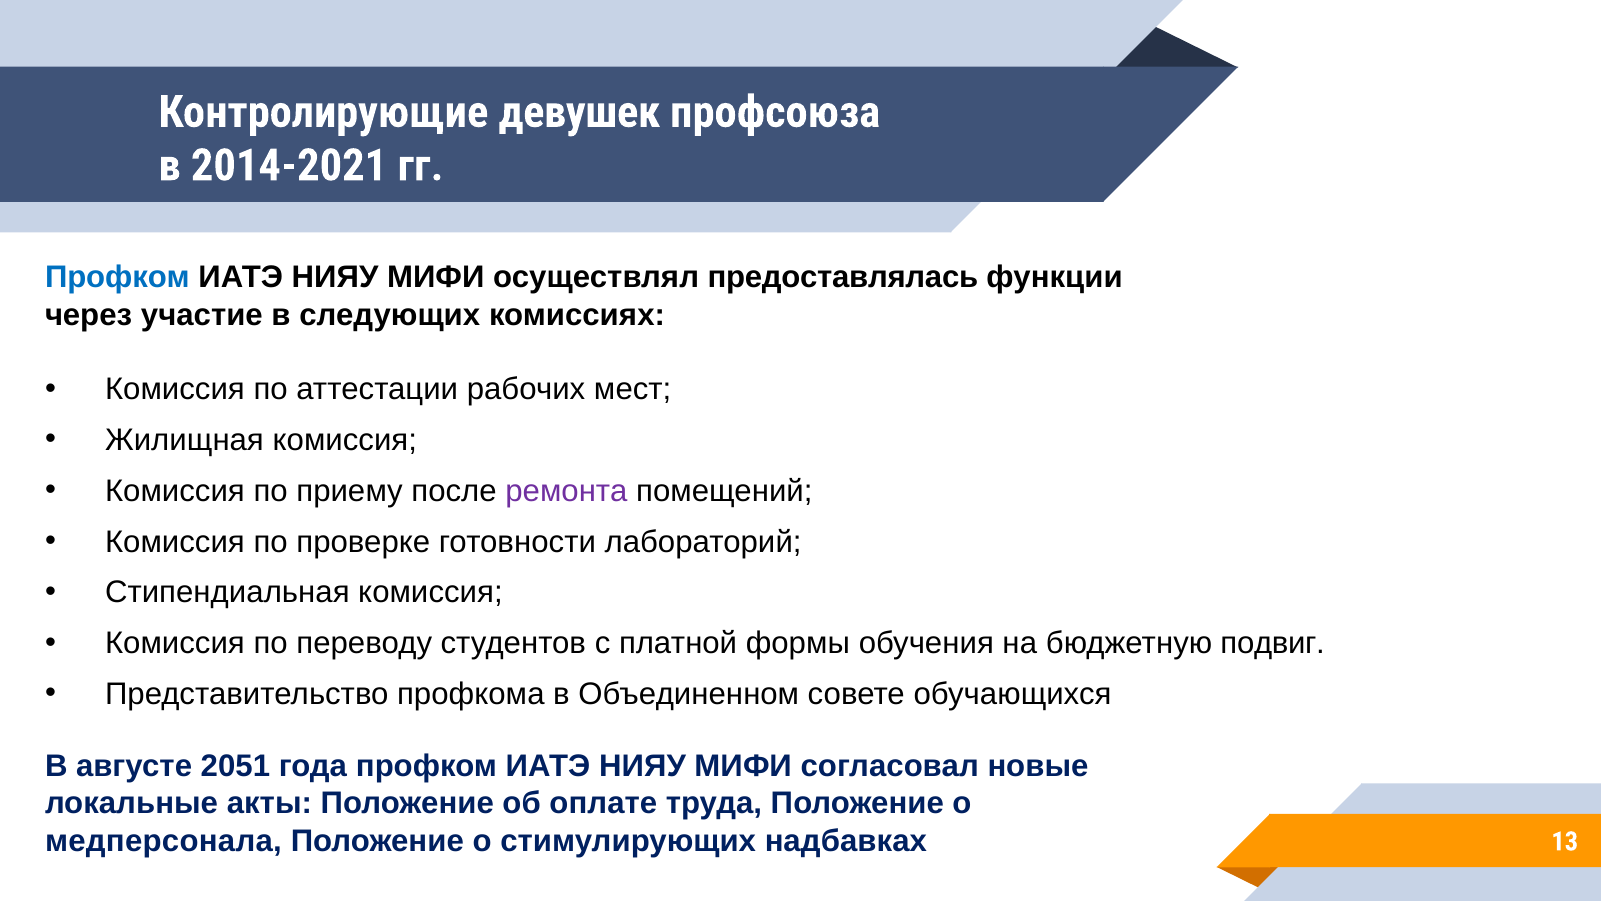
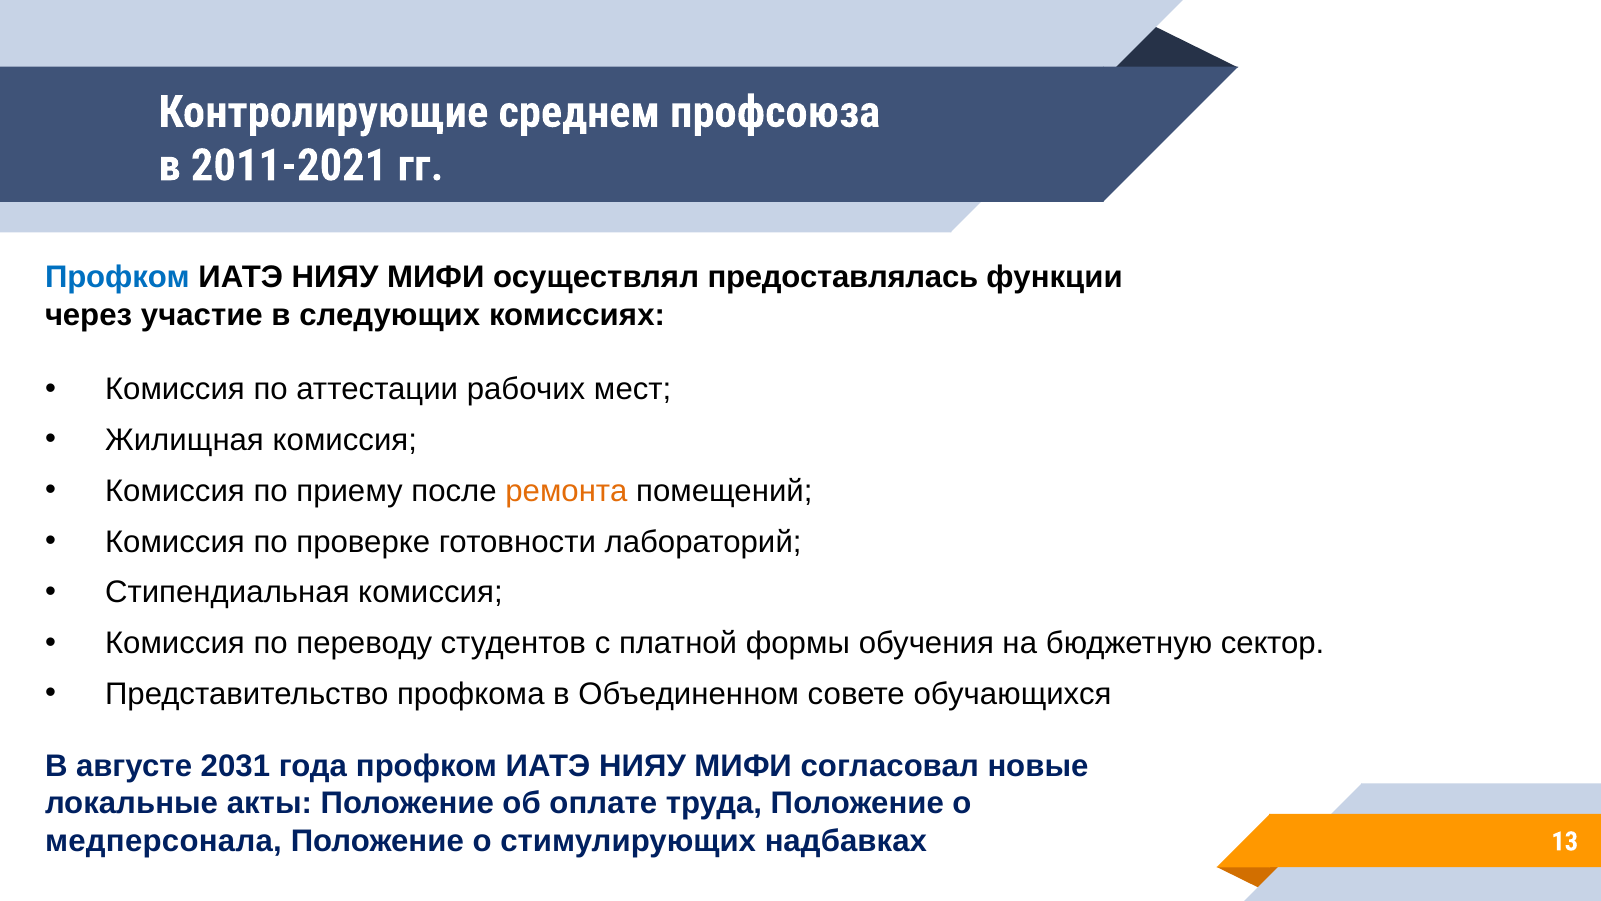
девушек: девушек -> среднем (579, 112)
2014-2021: 2014-2021 -> 2011-2021 (289, 166)
ремонта colour: purple -> orange (566, 491)
подвиг: подвиг -> сектор (1273, 643)
2051: 2051 -> 2031 (235, 766)
